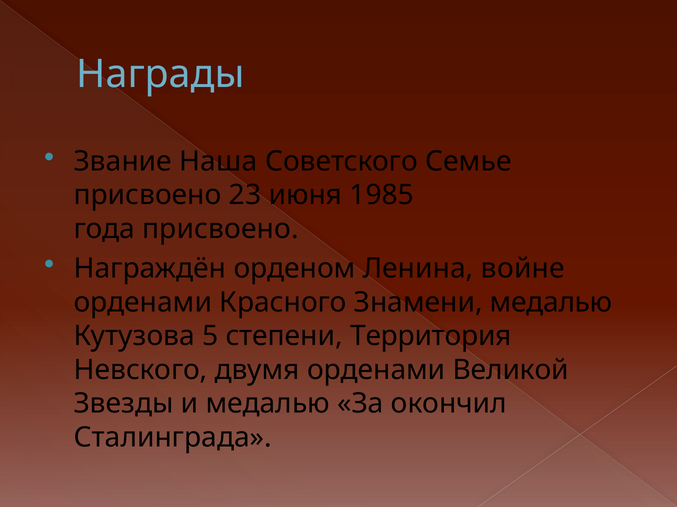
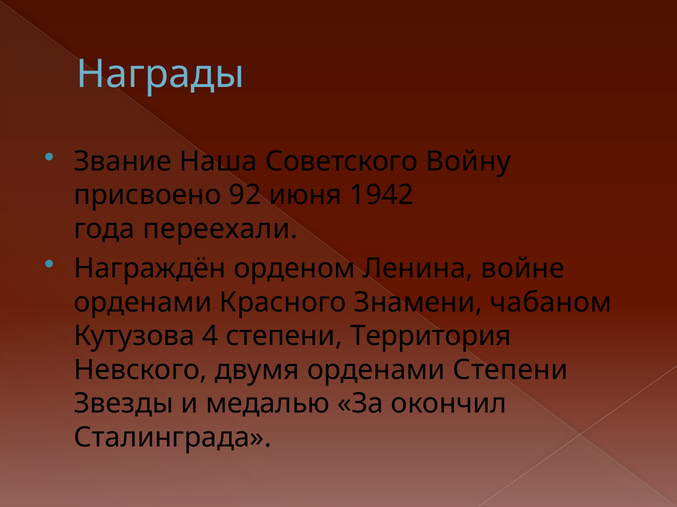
Семье: Семье -> Войну (468, 162)
23: 23 -> 92 (245, 195)
1985: 1985 -> 1942 (382, 195)
года присвоено: присвоено -> переехали (220, 229)
Знамени медалью: медалью -> чабаном (551, 303)
5: 5 -> 4 (210, 337)
орденами Великой: Великой -> Степени (511, 370)
